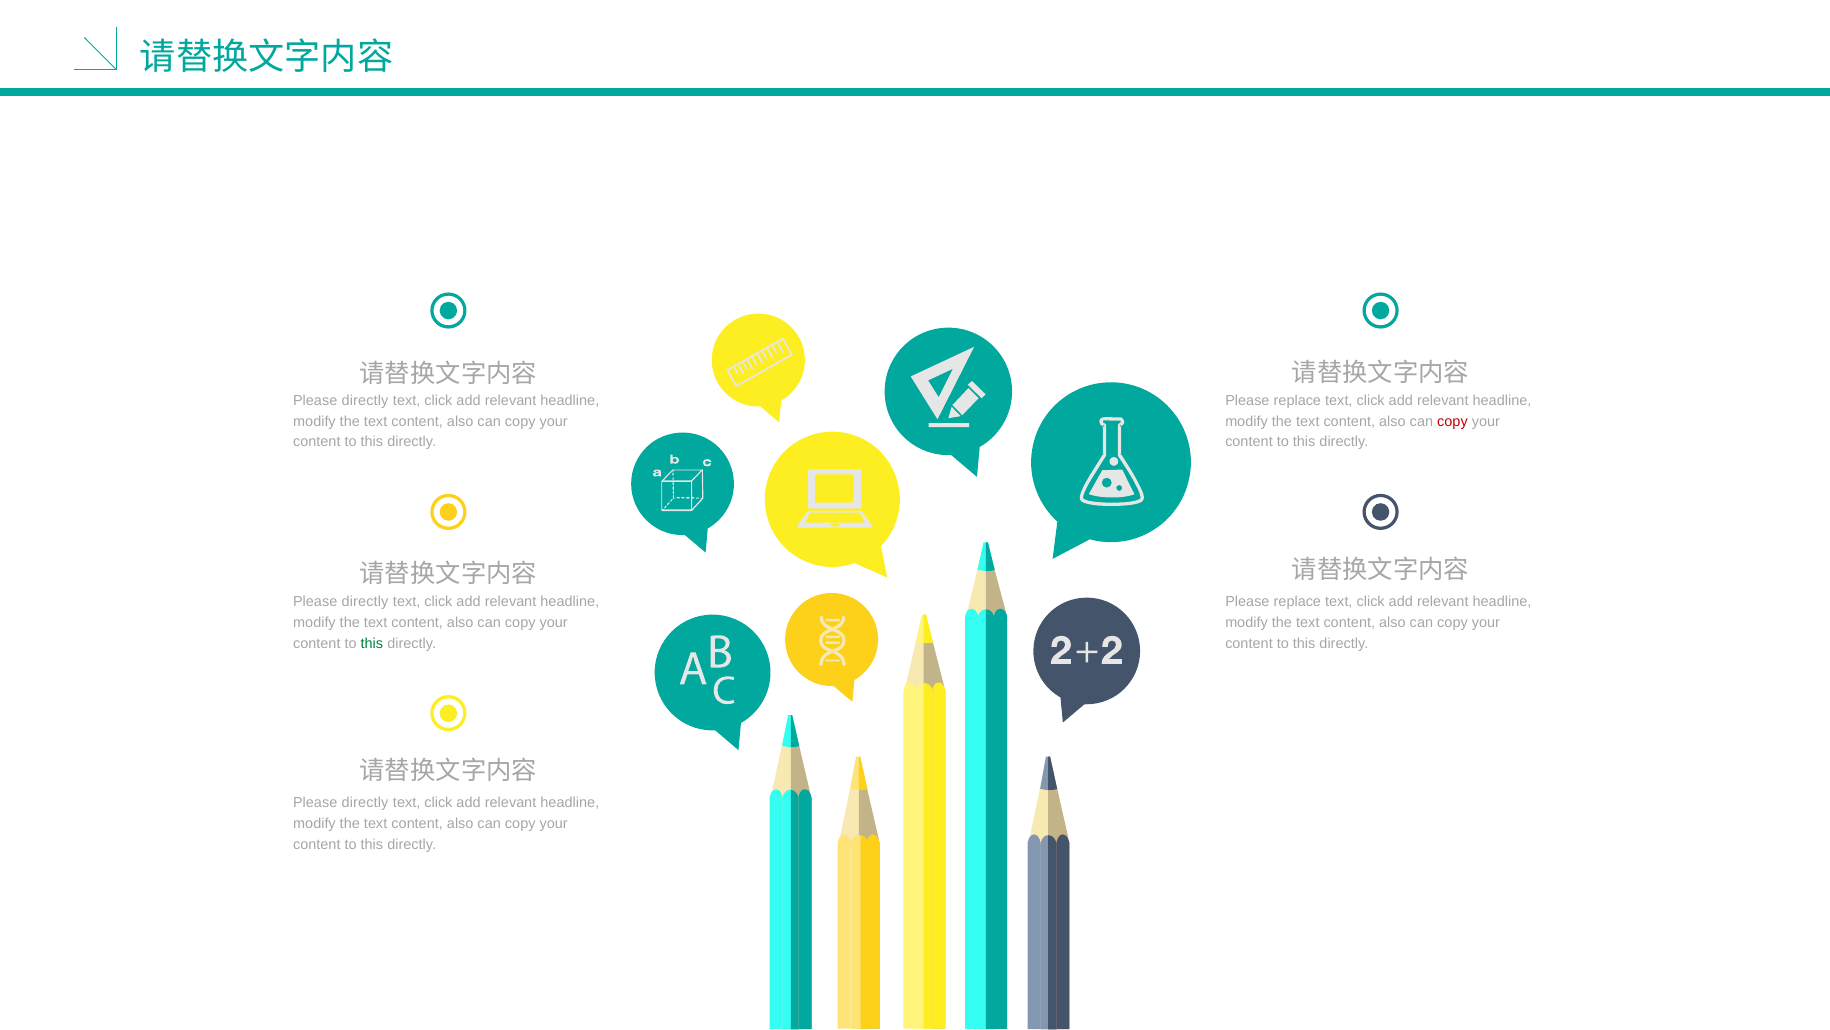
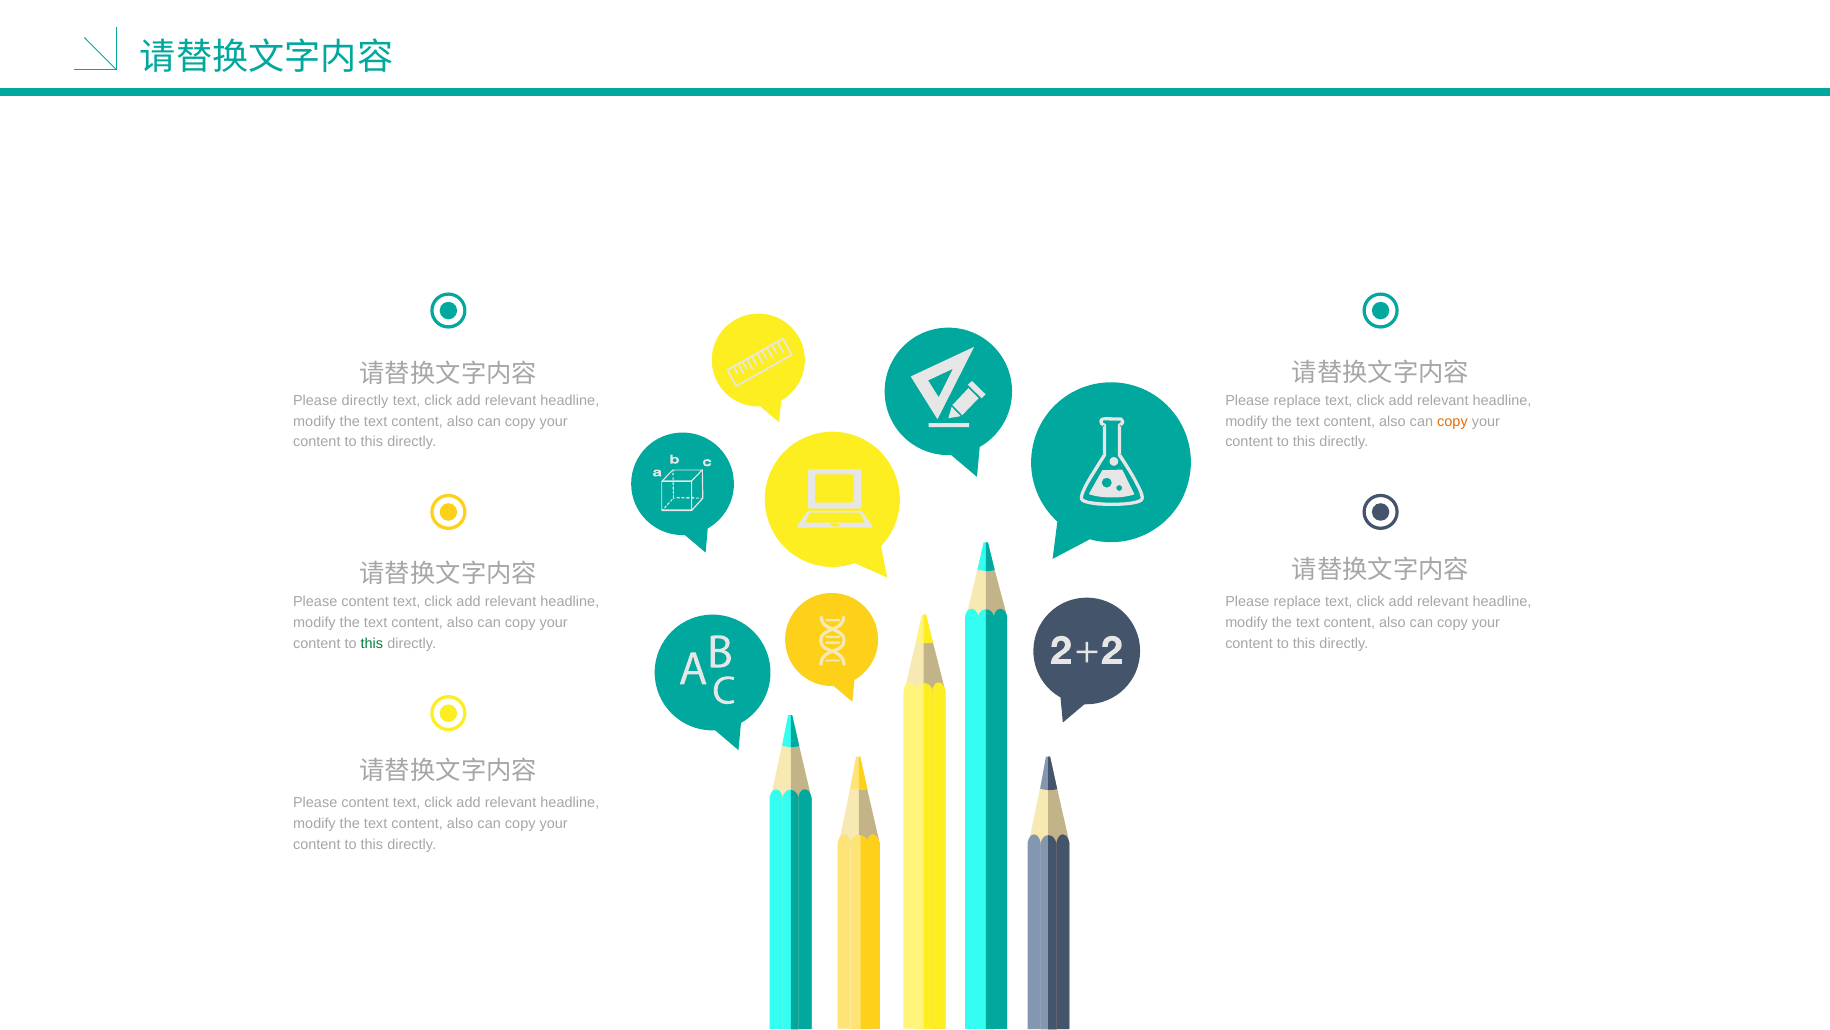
copy colour: red -> orange (1452, 421)
directly: directly -> content (365, 602)
directly: directly -> content (365, 803)
